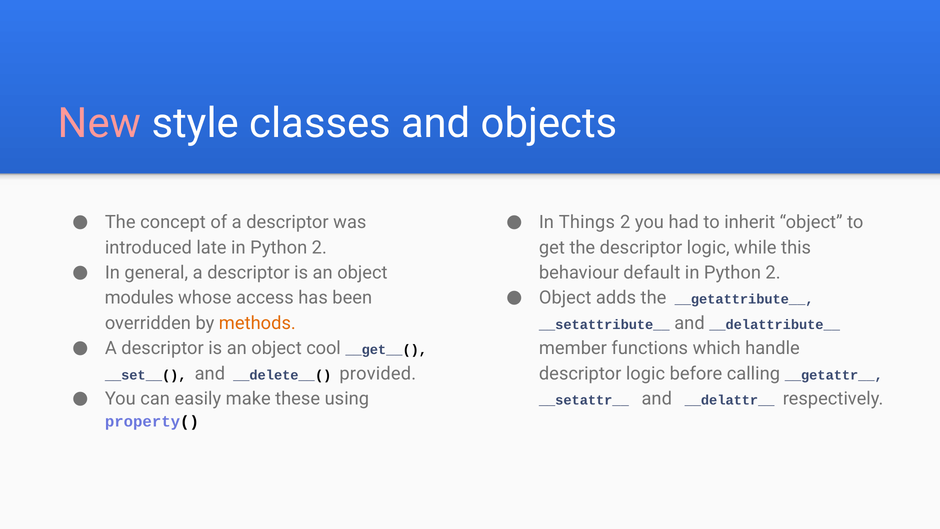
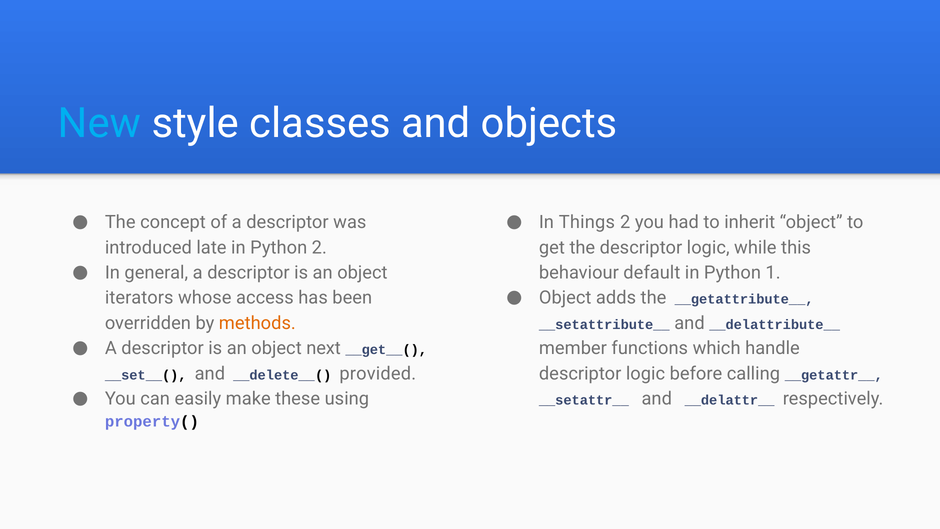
New colour: pink -> light blue (100, 123)
default in Python 2: 2 -> 1 (773, 273)
modules: modules -> iterators (139, 298)
cool: cool -> next (324, 348)
